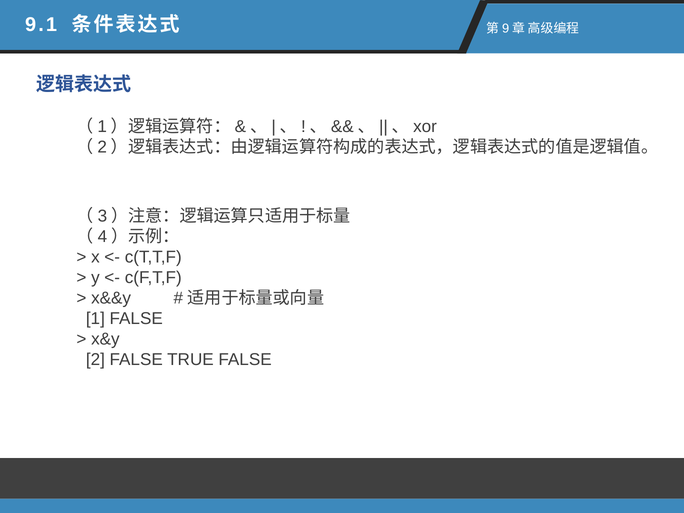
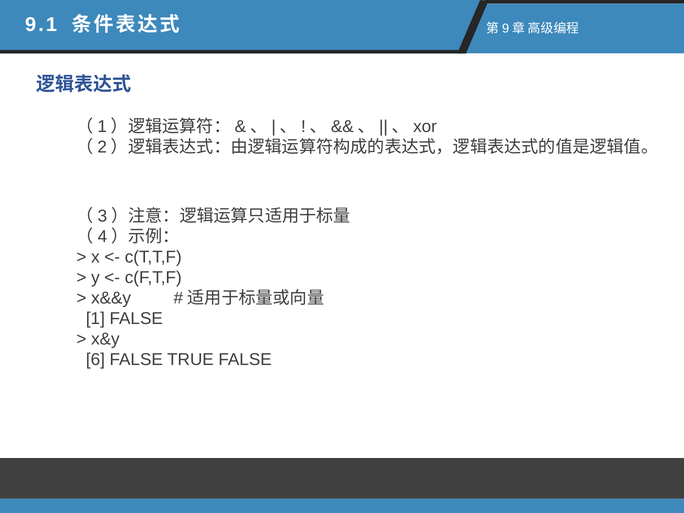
2: 2 -> 6 (95, 360)
